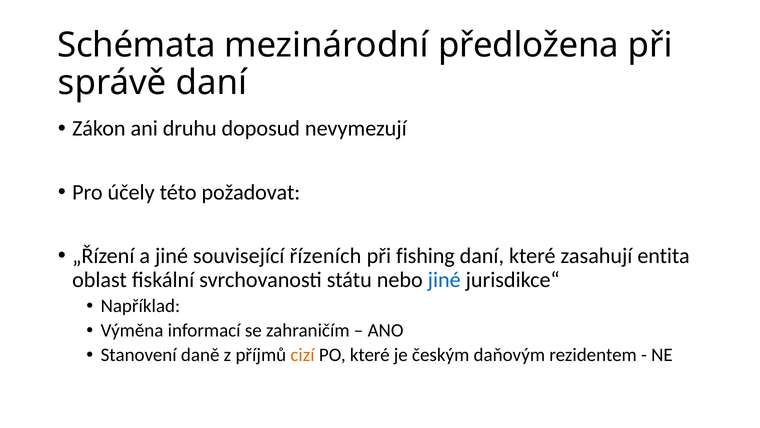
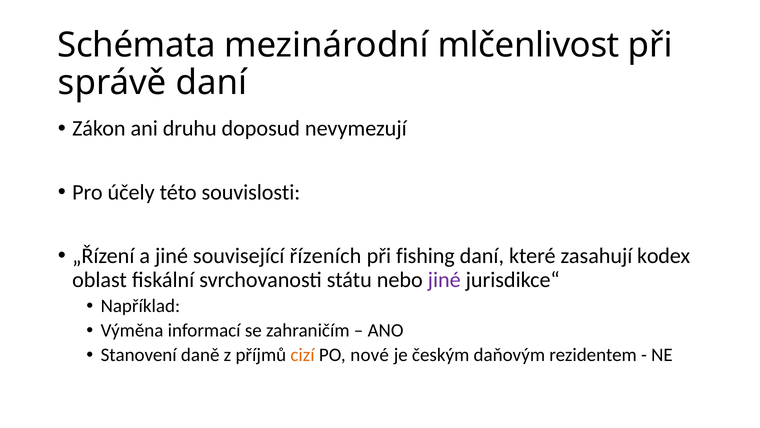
předložena: předložena -> mlčenlivost (529, 45)
požadovat: požadovat -> souvislosti (251, 192)
entita: entita -> kodex (664, 256)
jiné colour: blue -> purple (444, 280)
PO které: které -> nové (370, 355)
